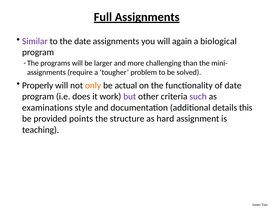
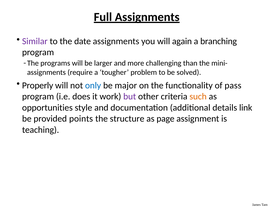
biological: biological -> branching (219, 41)
only colour: orange -> blue (93, 85)
actual: actual -> major (126, 85)
of date: date -> pass (233, 85)
such colour: purple -> orange (198, 96)
examinations: examinations -> opportunities (47, 107)
this: this -> link (246, 107)
hard: hard -> page (165, 119)
